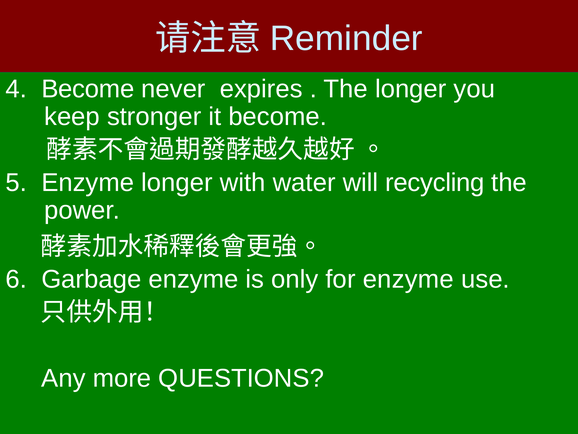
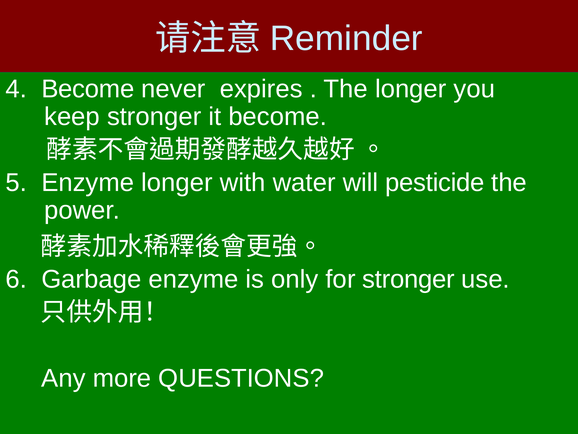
recycling: recycling -> pesticide (435, 182)
for enzyme: enzyme -> stronger (409, 279)
